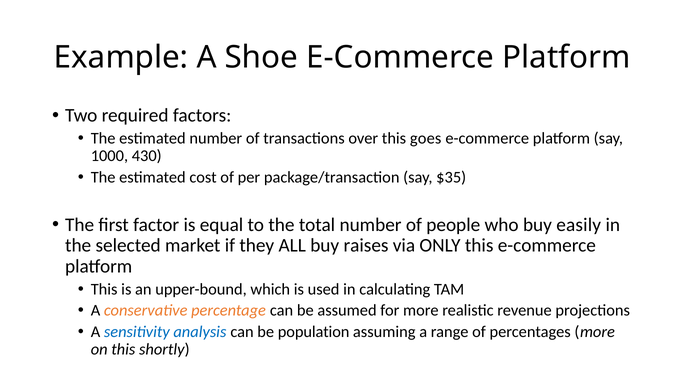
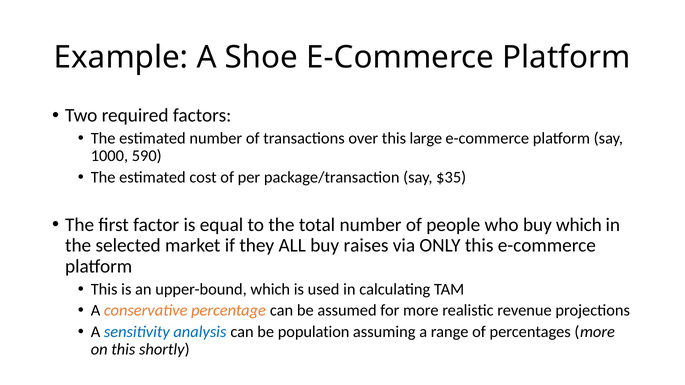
goes: goes -> large (426, 138)
430: 430 -> 590 (147, 156)
buy easily: easily -> which (579, 225)
